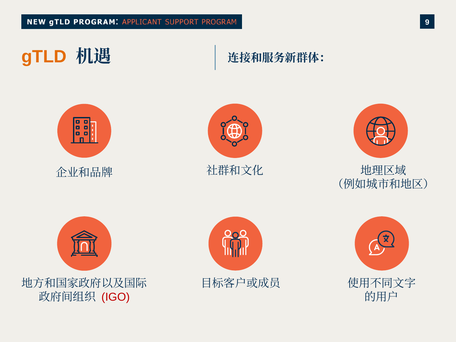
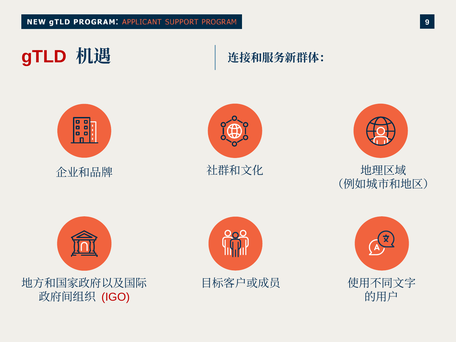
gTLD colour: orange -> red (44, 57)
